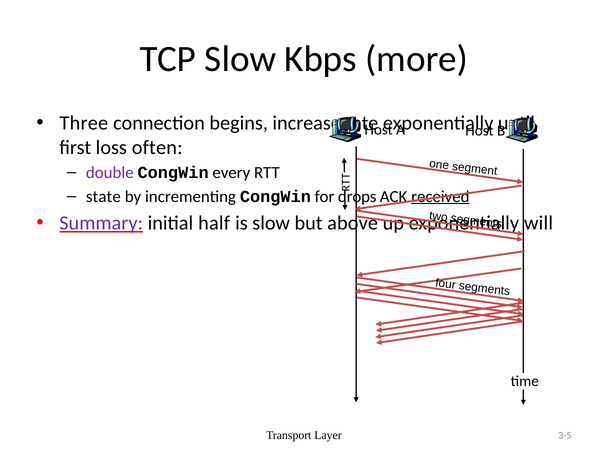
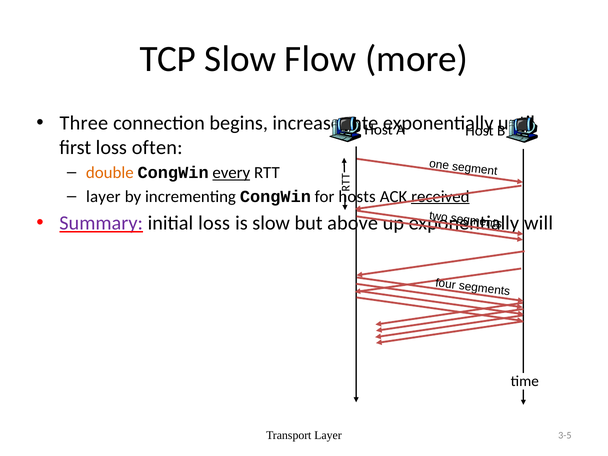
Kbps: Kbps -> Flow (320, 59)
double colour: purple -> orange (110, 173)
every underline: none -> present (231, 173)
state: state -> layer (103, 196)
drops: drops -> hosts (357, 196)
initial half: half -> loss (214, 223)
